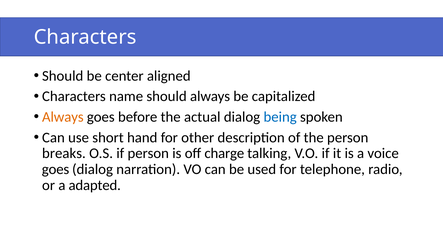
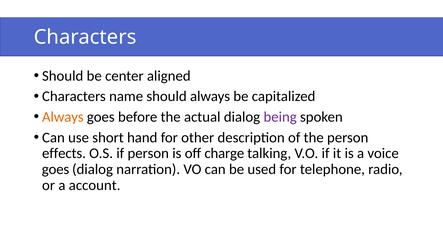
being colour: blue -> purple (280, 117)
breaks: breaks -> effects (64, 154)
adapted: adapted -> account (95, 185)
